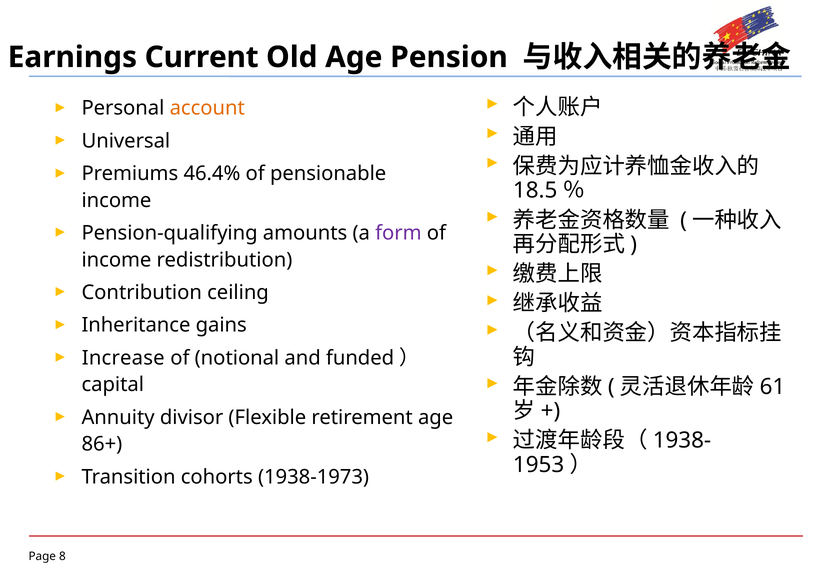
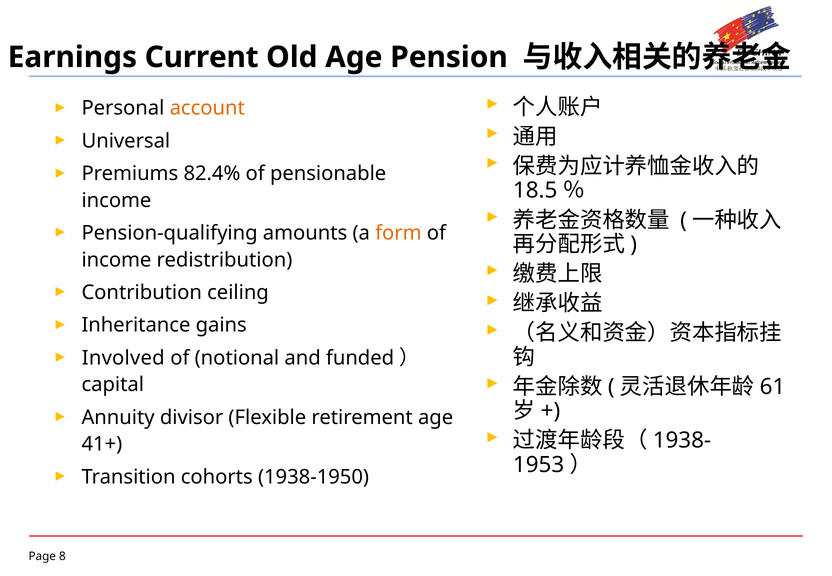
46.4%: 46.4% -> 82.4% (212, 174)
form colour: purple -> orange (398, 233)
Increase: Increase -> Involved (123, 358)
86+: 86+ -> 41+ (102, 444)
1938-1973: 1938-1973 -> 1938-1950 (314, 477)
